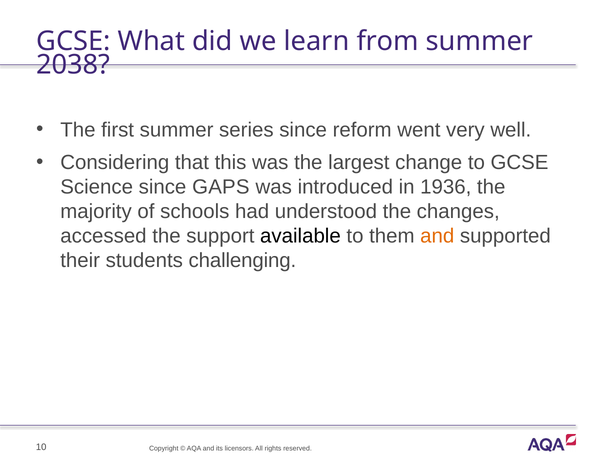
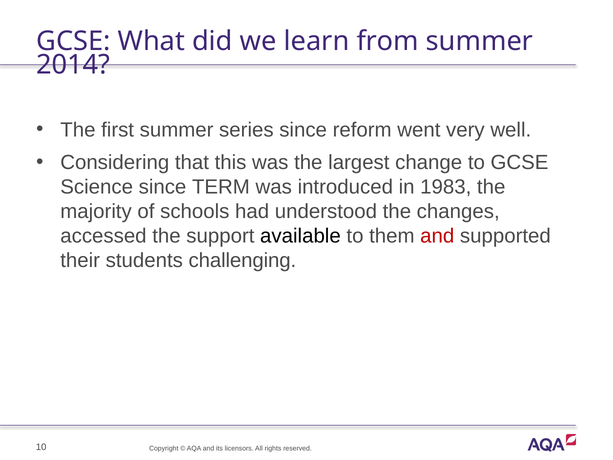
2038: 2038 -> 2014 (73, 65)
GAPS: GAPS -> TERM (221, 187)
1936: 1936 -> 1983 (446, 187)
and colour: orange -> red (437, 236)
